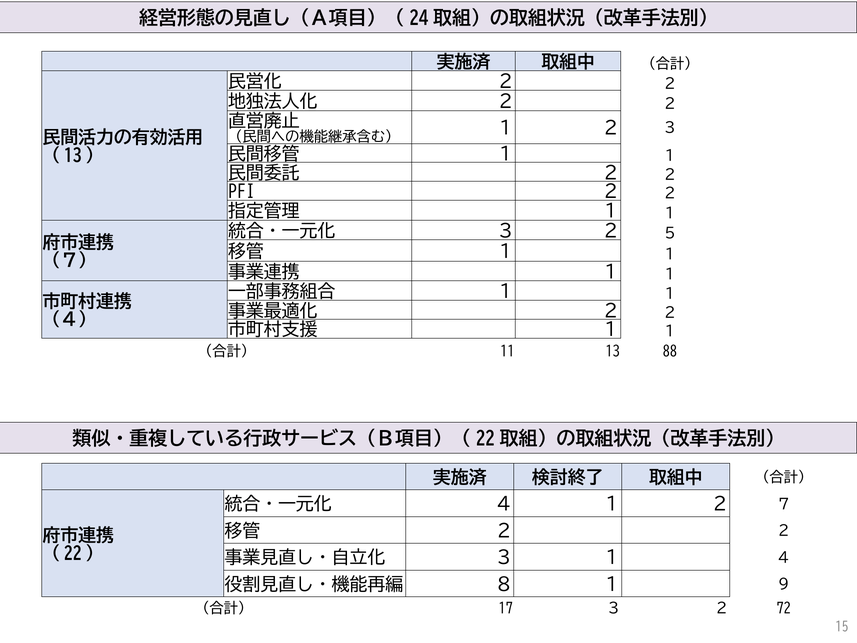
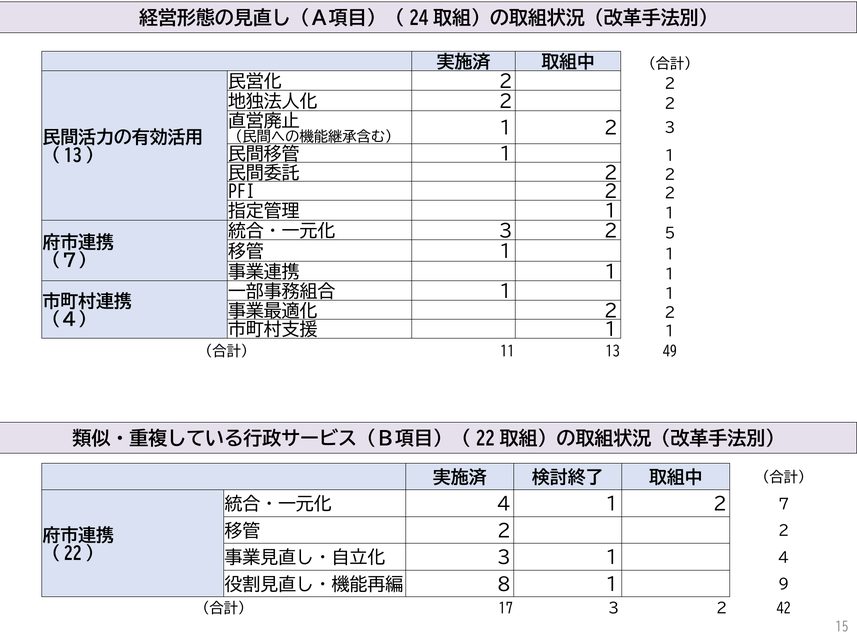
88: 88 -> 49 (670, 351)
72: 72 -> 42 (784, 609)
